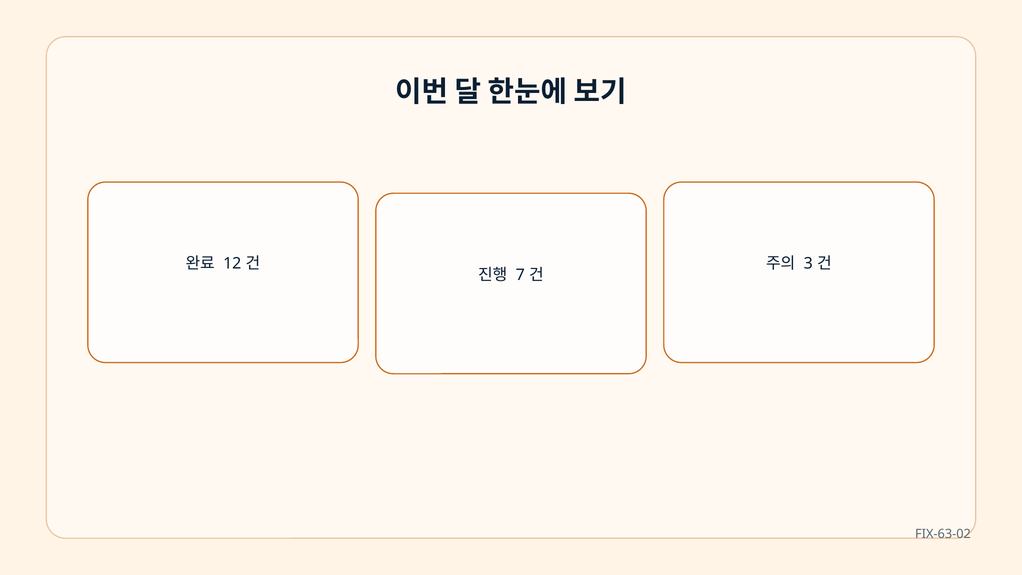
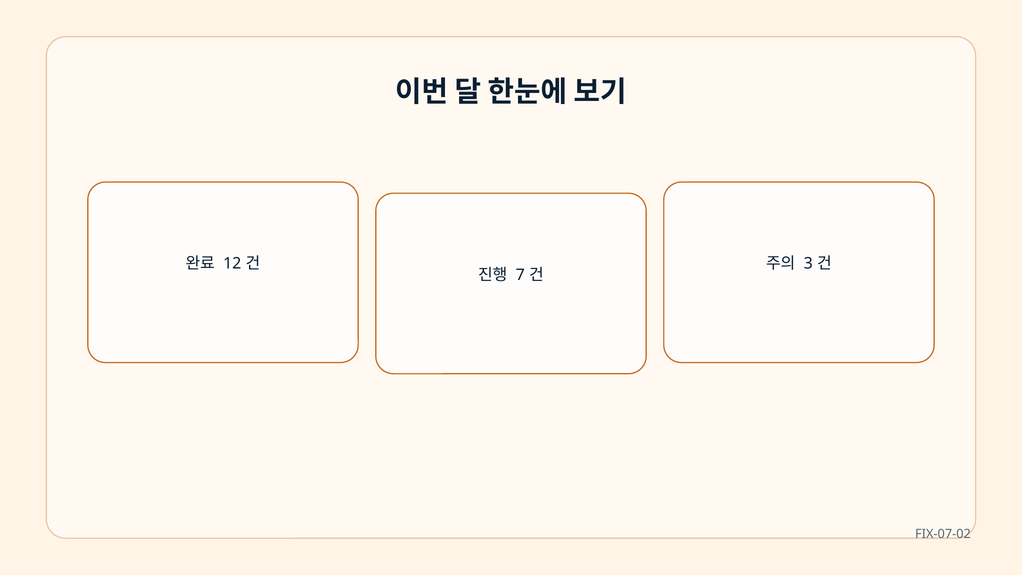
FIX-63-02: FIX-63-02 -> FIX-07-02 (943, 534)
